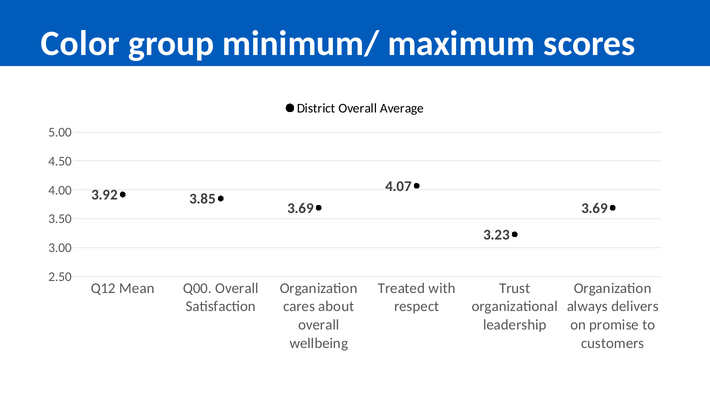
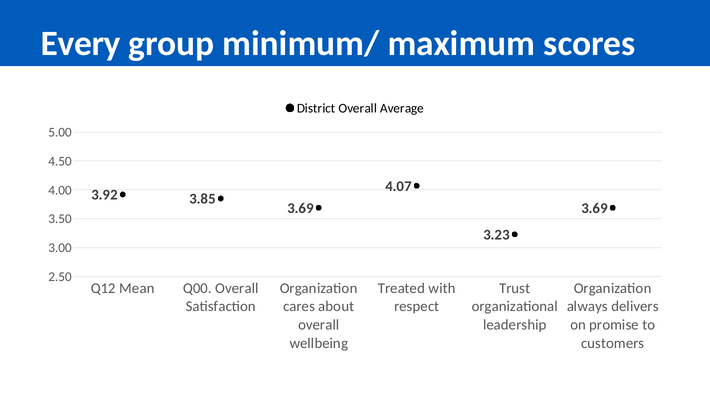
Color: Color -> Every (81, 43)
